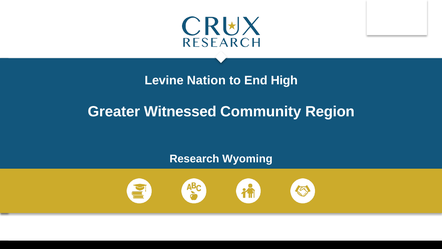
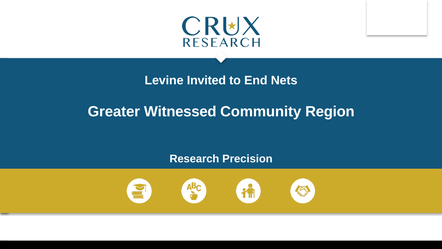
Nation: Nation -> Invited (206, 80)
High: High -> Nets (284, 80)
Wyoming: Wyoming -> Precision (247, 159)
